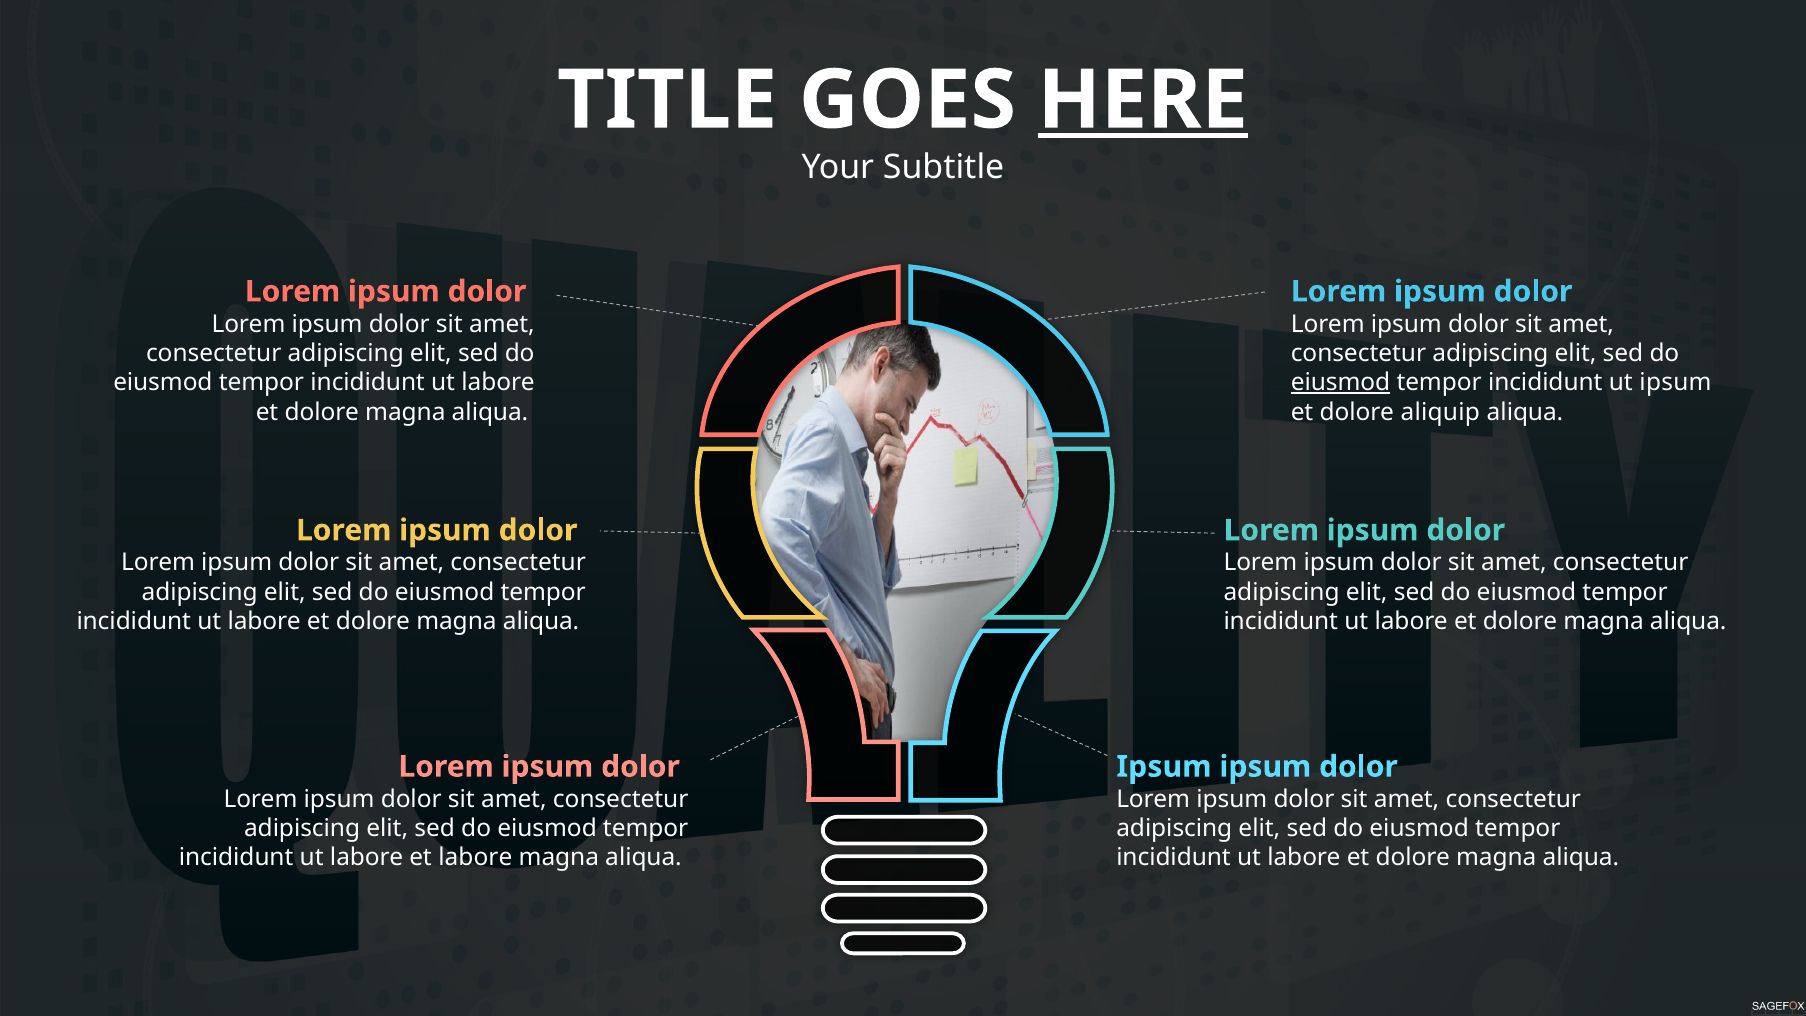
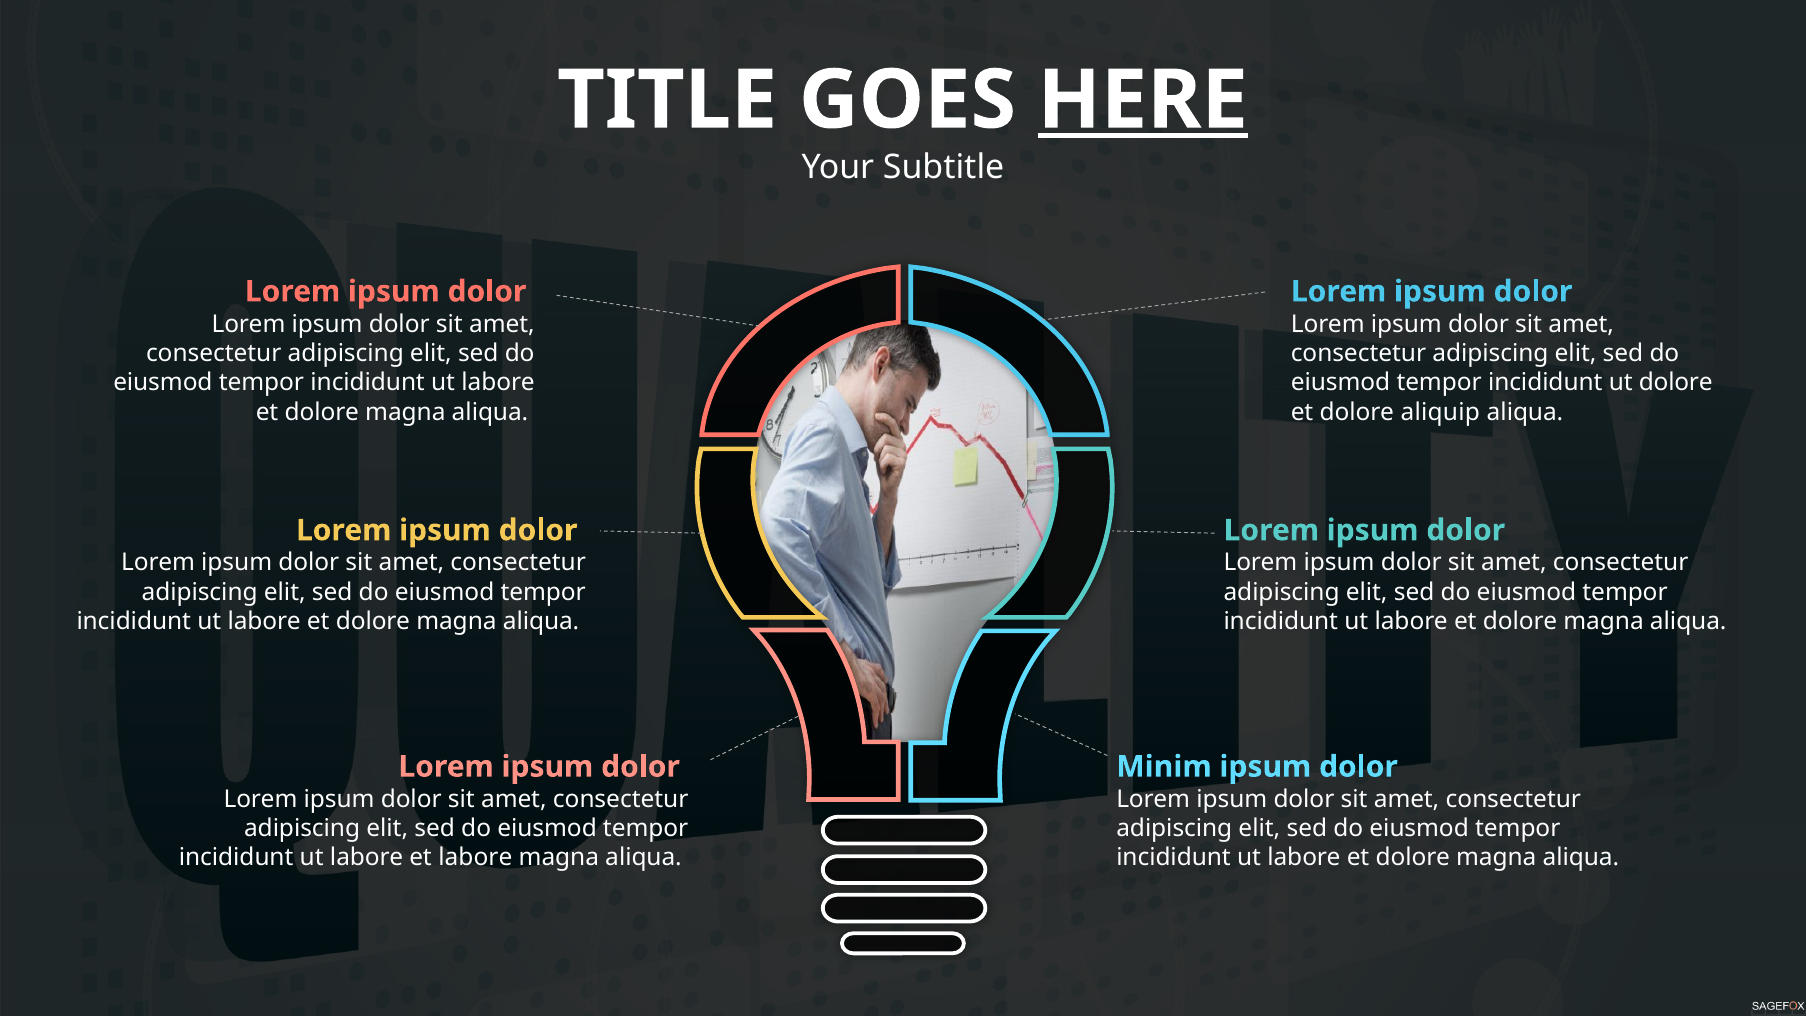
eiusmod underline: present -> none (1341, 383)
ut ipsum: ipsum -> dolore (1676, 383)
Ipsum: Ipsum -> Minim (1164, 767)
